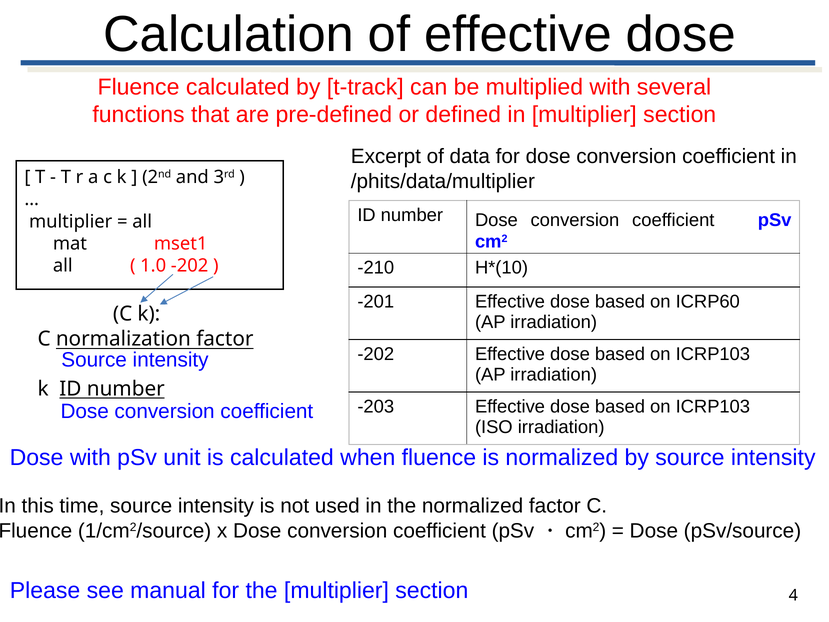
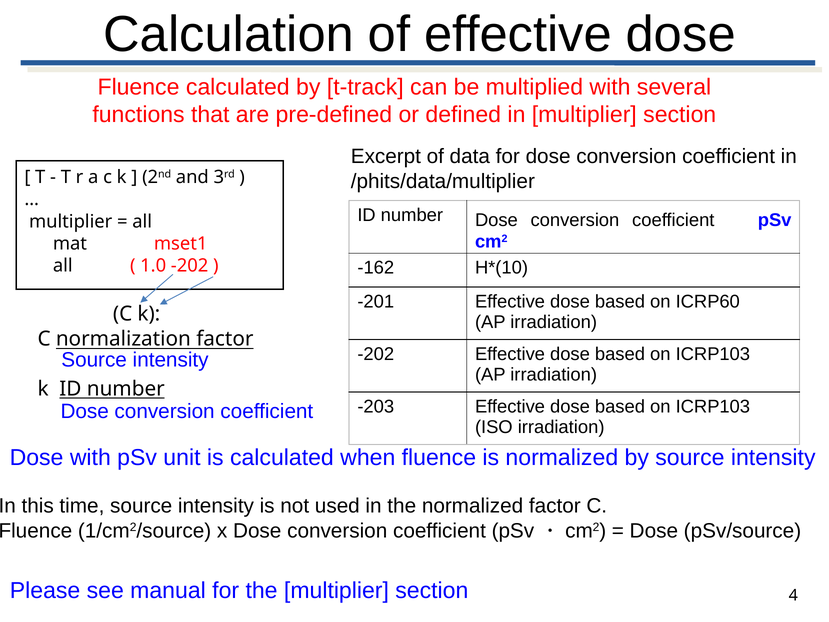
-210: -210 -> -162 (376, 268)
